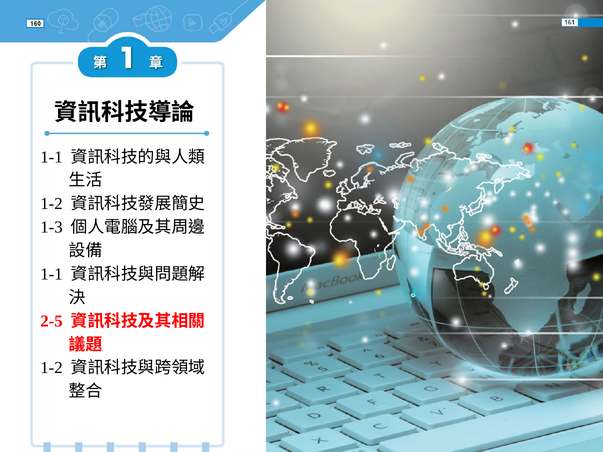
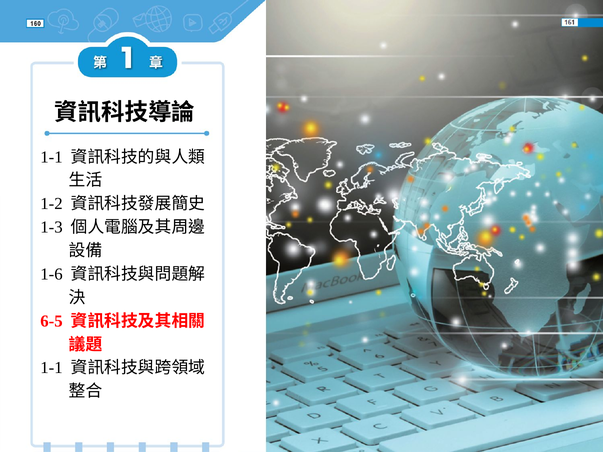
1-1: 1-1 -> 1-6 (51, 274)
2-5: 2-5 -> 6-5 (51, 321)
1-2: 1-2 -> 1-1 (51, 368)
